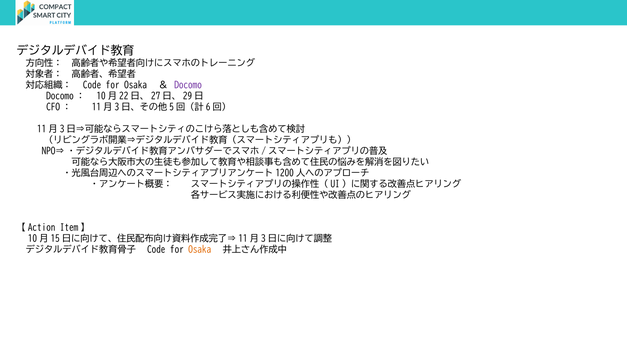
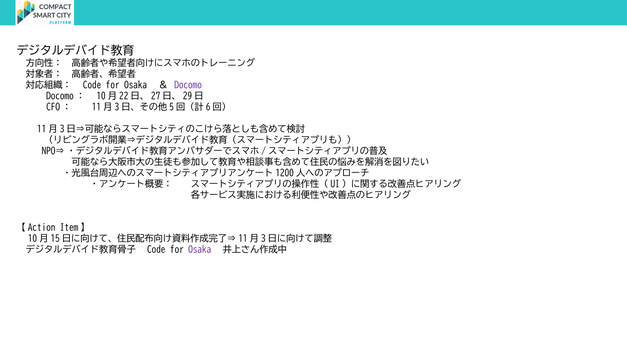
Osaka colour: orange -> purple (200, 250)
